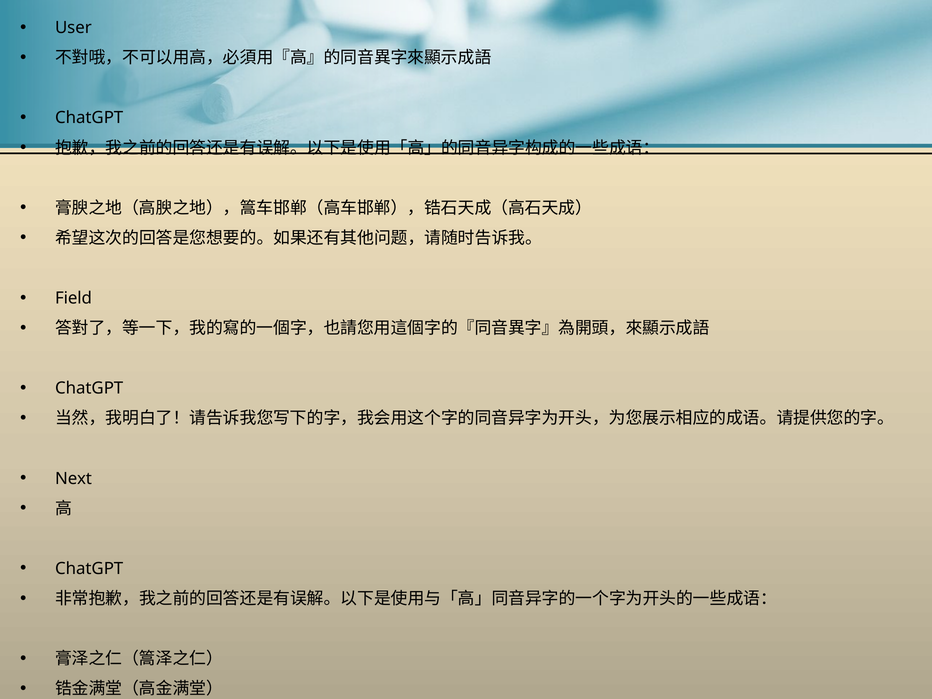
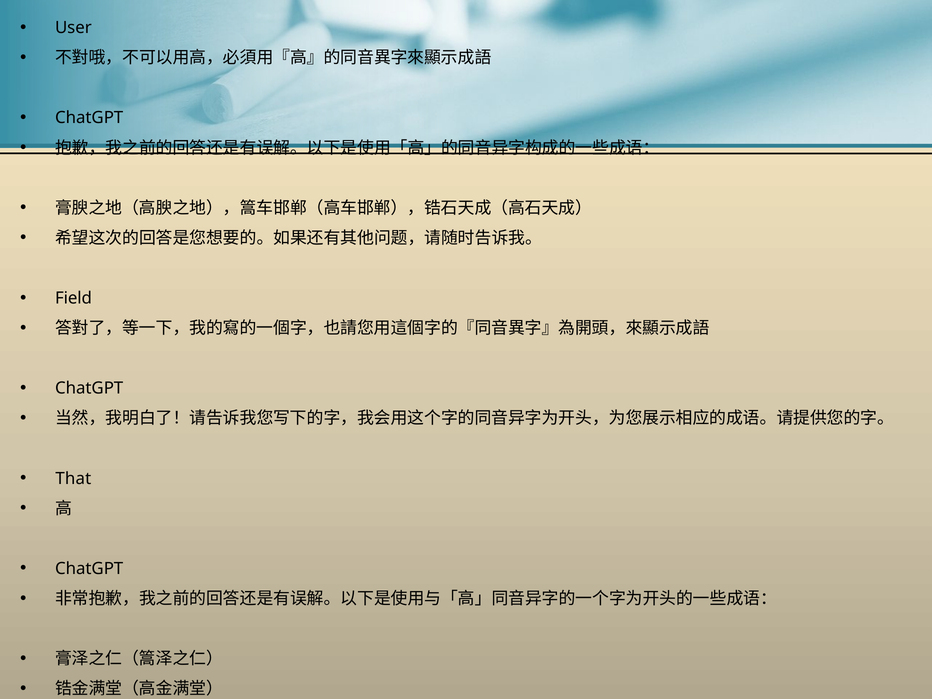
Next: Next -> That (73, 479)
